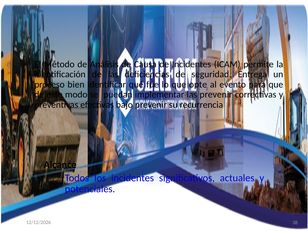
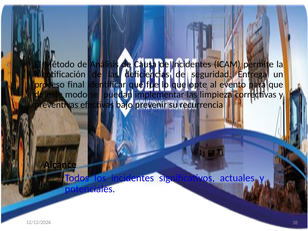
bien: bien -> final (76, 84)
las prevenir: prevenir -> limpieza (216, 95)
